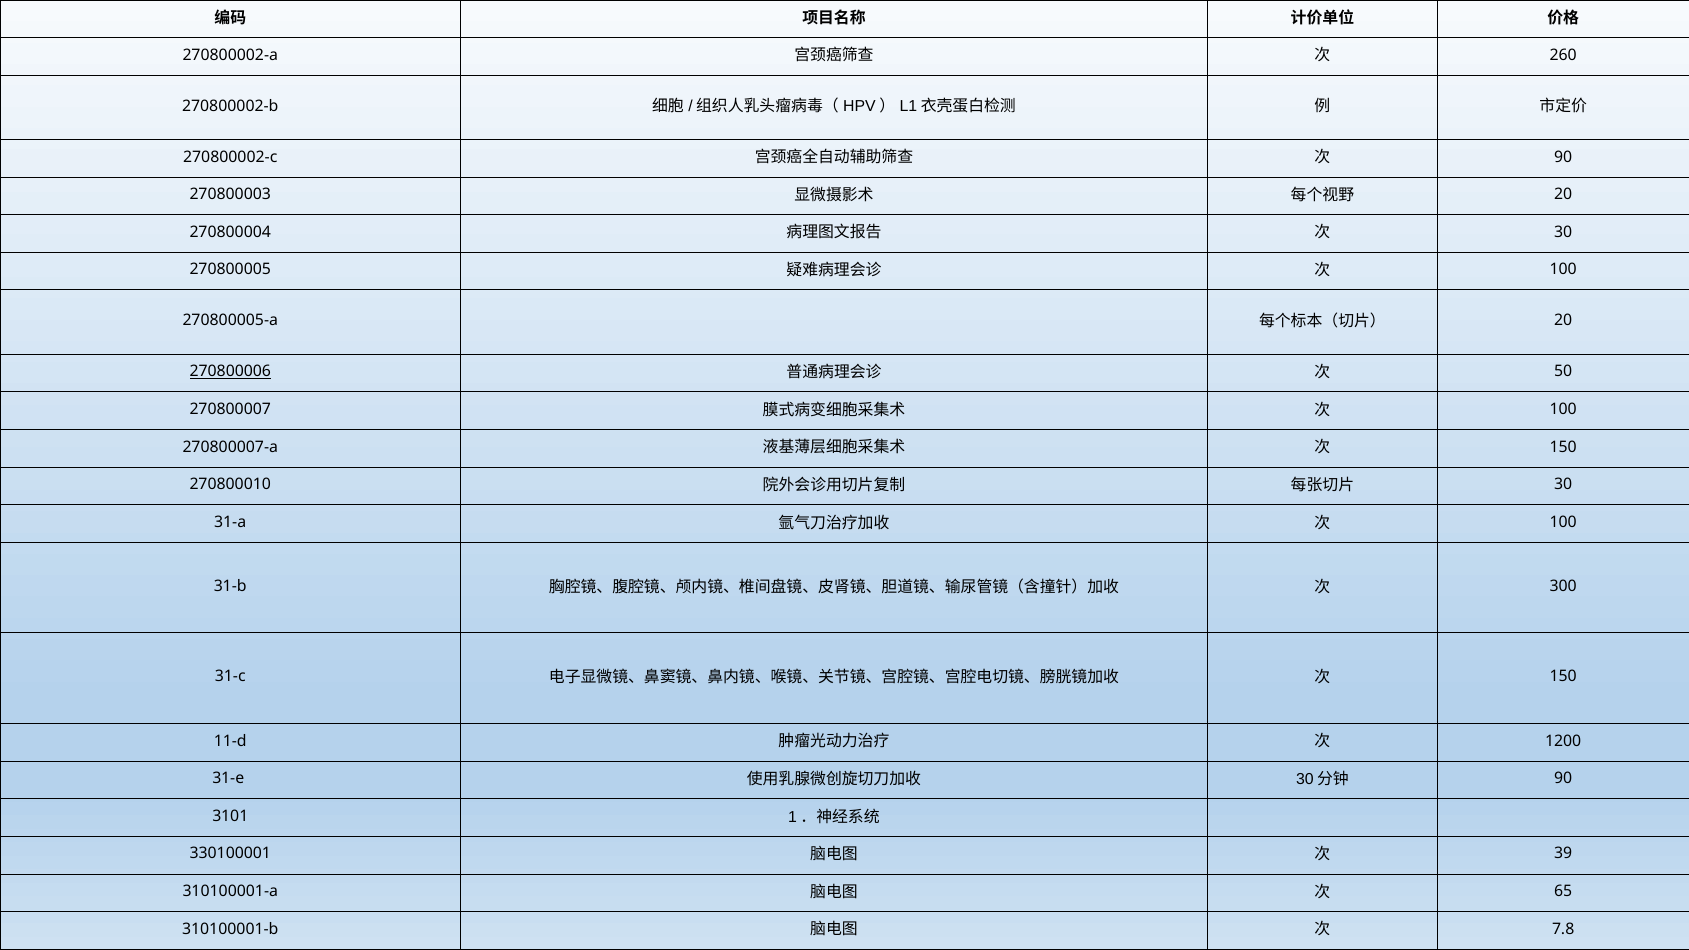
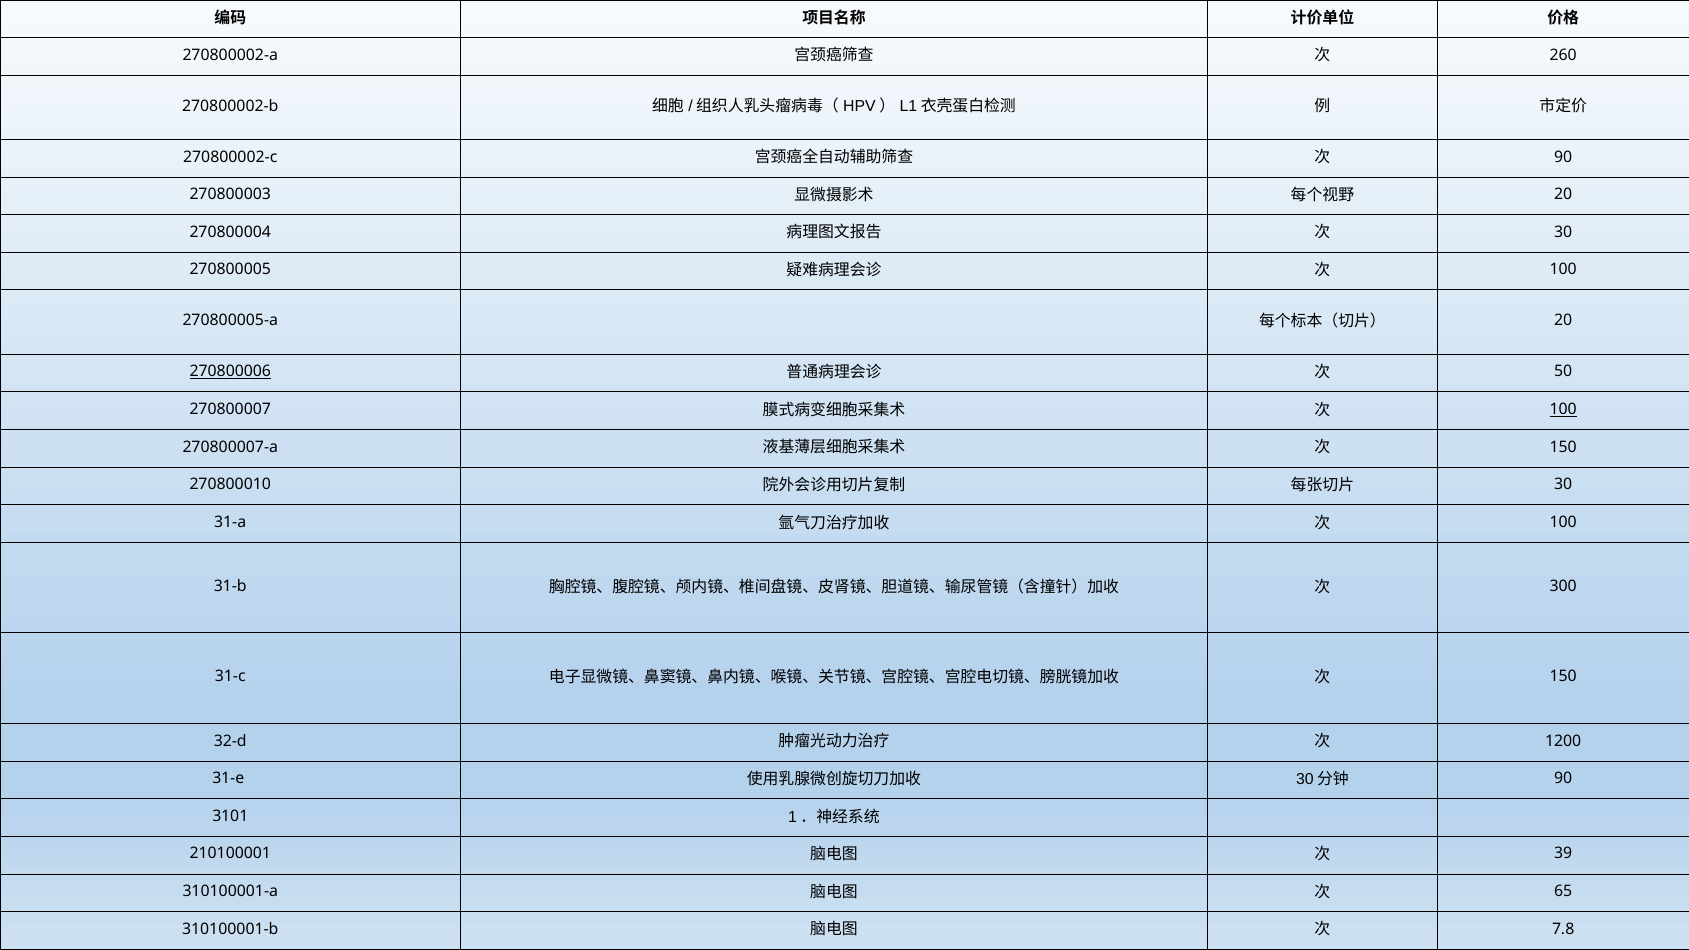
100 underline: none -> present (1563, 409)
11-d: 11-d -> 32-d (230, 741)
330100001: 330100001 -> 210100001 (230, 854)
